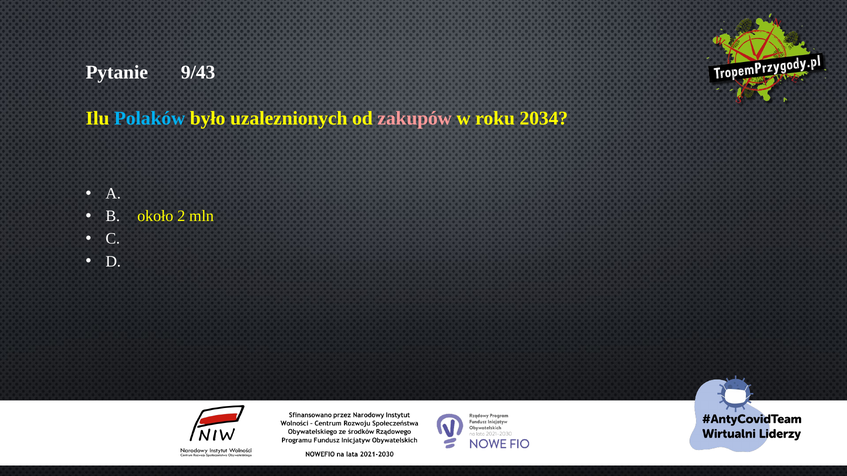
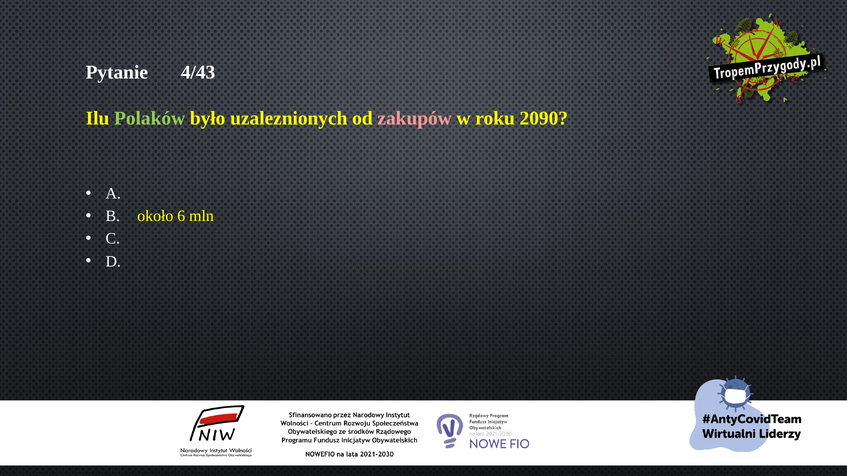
9/43: 9/43 -> 4/43 (198, 72)
Polaków colour: light blue -> light green (150, 119)
2034: 2034 -> 2090 (544, 119)
2: 2 -> 6 (181, 216)
